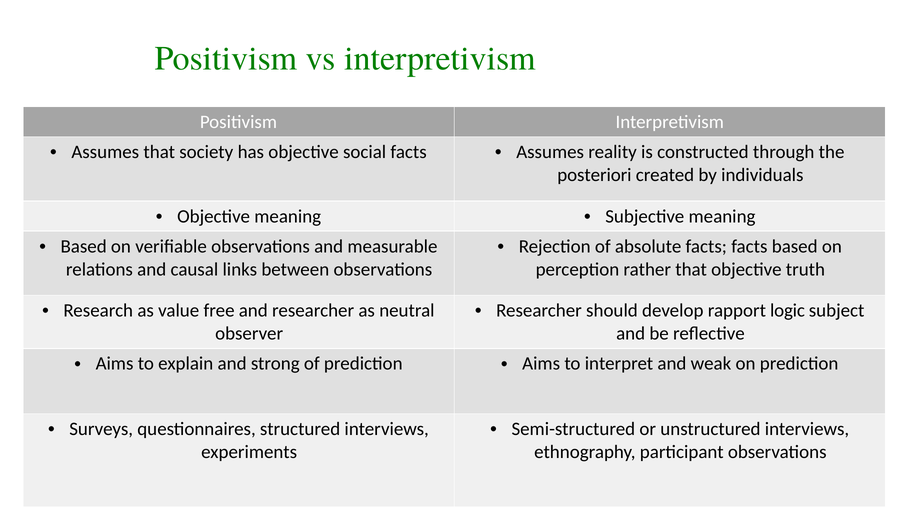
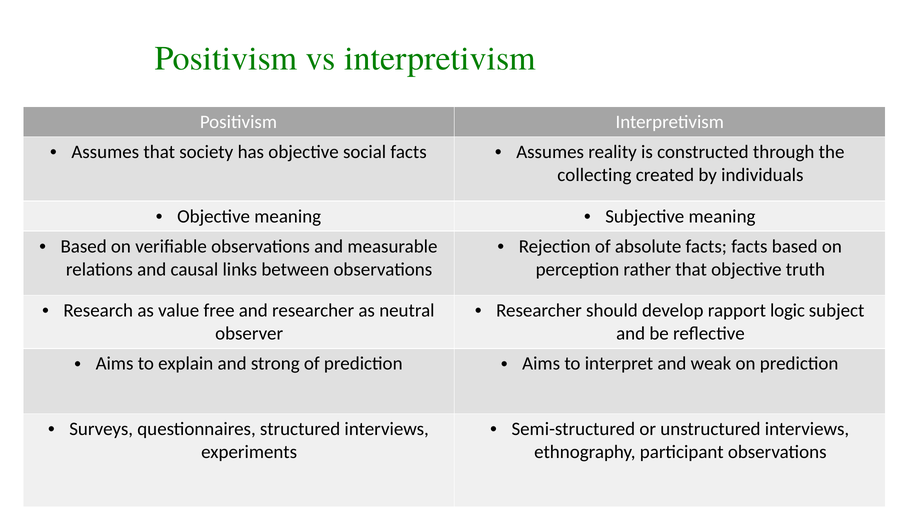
posteriori: posteriori -> collecting (594, 175)
